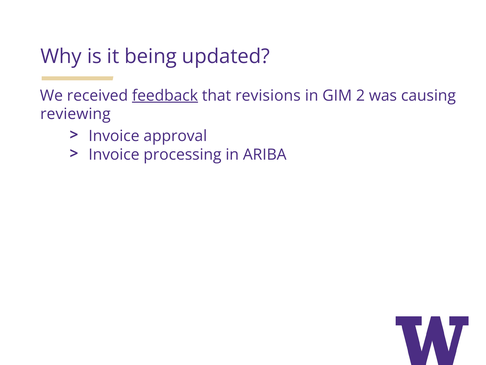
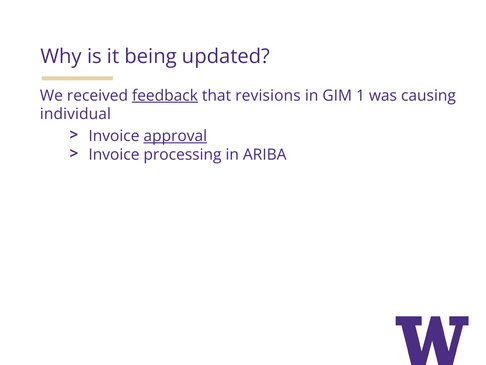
2: 2 -> 1 (360, 95)
reviewing: reviewing -> individual (75, 114)
approval underline: none -> present (175, 136)
